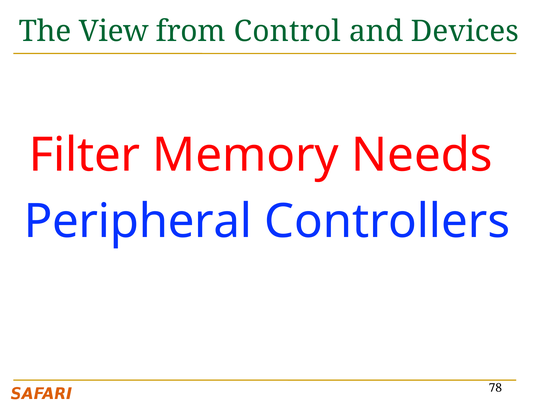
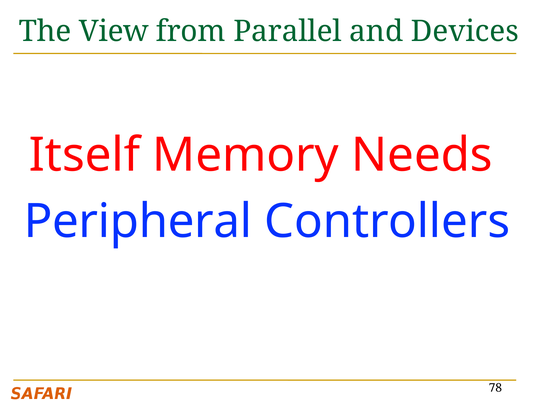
Control: Control -> Parallel (288, 31)
Filter: Filter -> Itself (84, 155)
